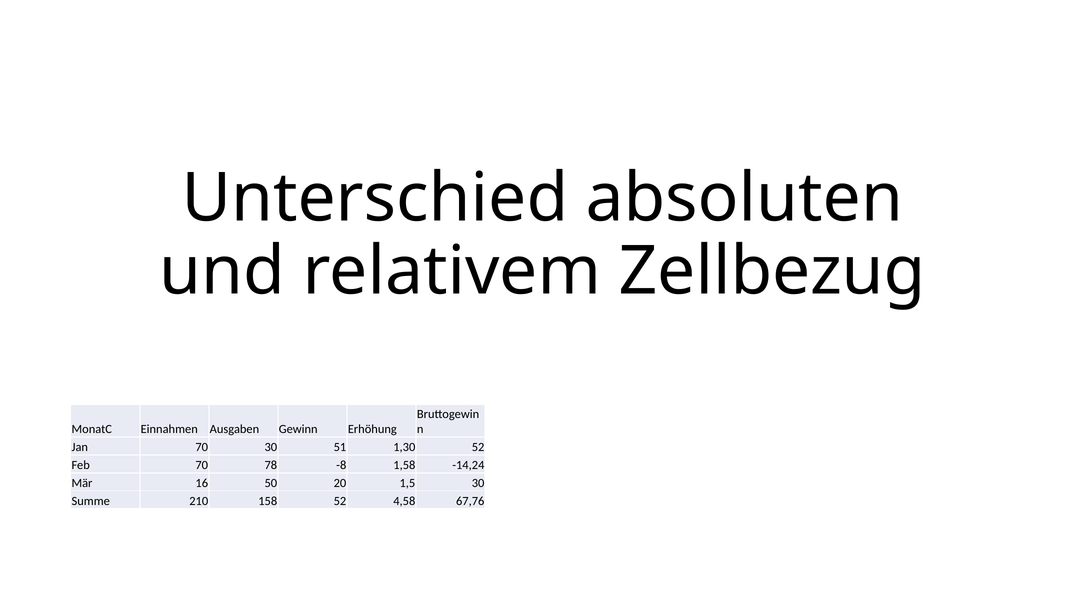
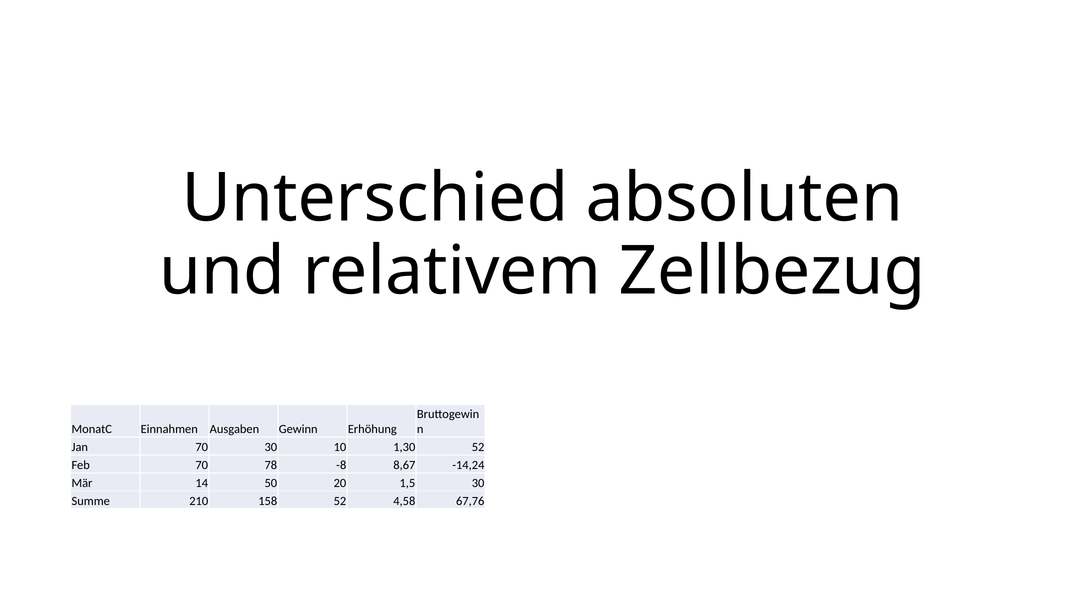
51: 51 -> 10 (340, 447)
1,58: 1,58 -> 8,67 (404, 465)
16: 16 -> 14 (202, 483)
